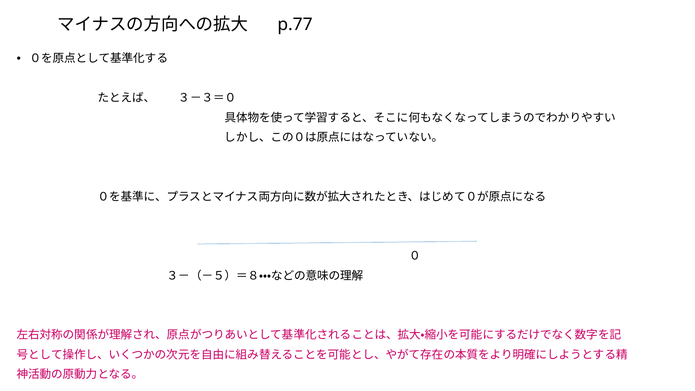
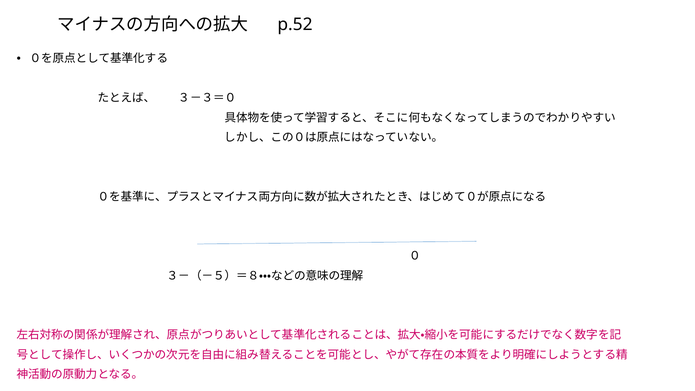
p.77: p.77 -> p.52 (295, 24)
